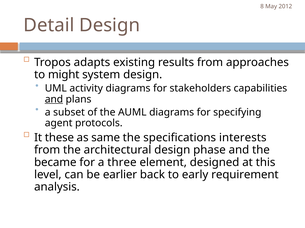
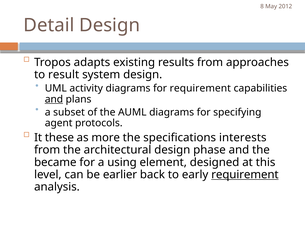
might: might -> result (64, 75)
for stakeholders: stakeholders -> requirement (200, 89)
same: same -> more (106, 138)
three: three -> using (122, 163)
requirement underline: none -> present (245, 175)
